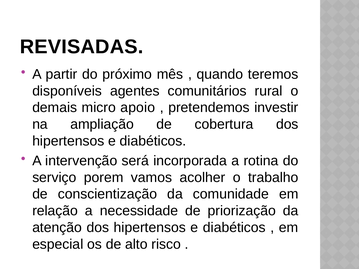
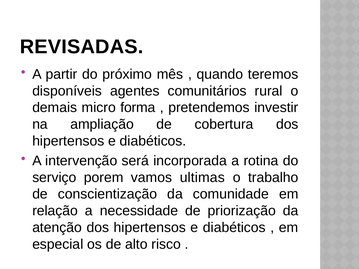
apoio: apoio -> forma (138, 108)
acolher: acolher -> ultimas (202, 178)
